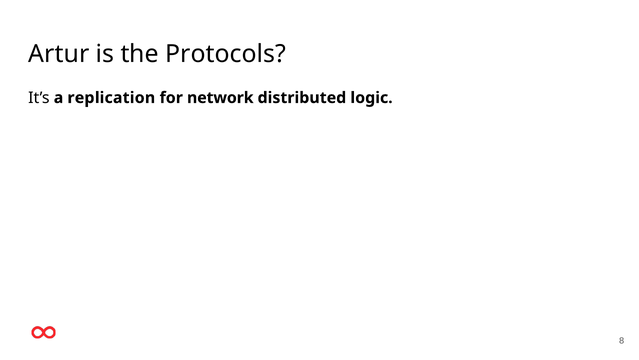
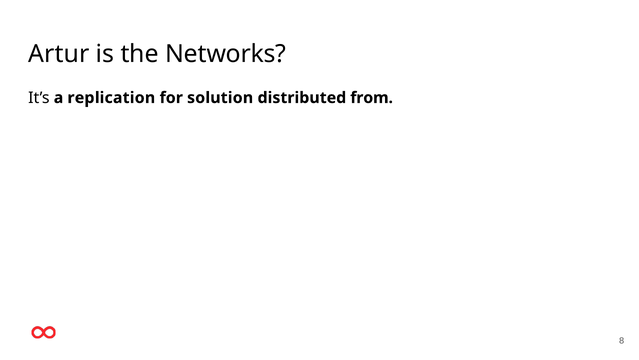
Protocols: Protocols -> Networks (226, 54)
network: network -> solution (220, 98)
logic: logic -> from (372, 98)
